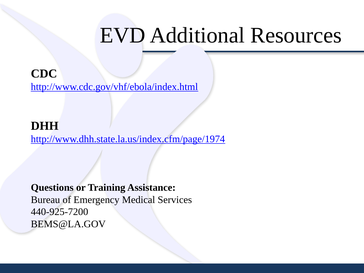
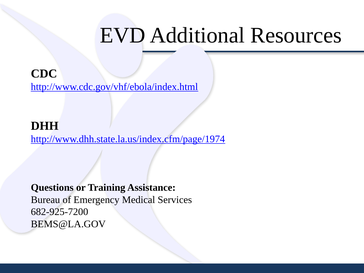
440-925-7200: 440-925-7200 -> 682-925-7200 (60, 212)
